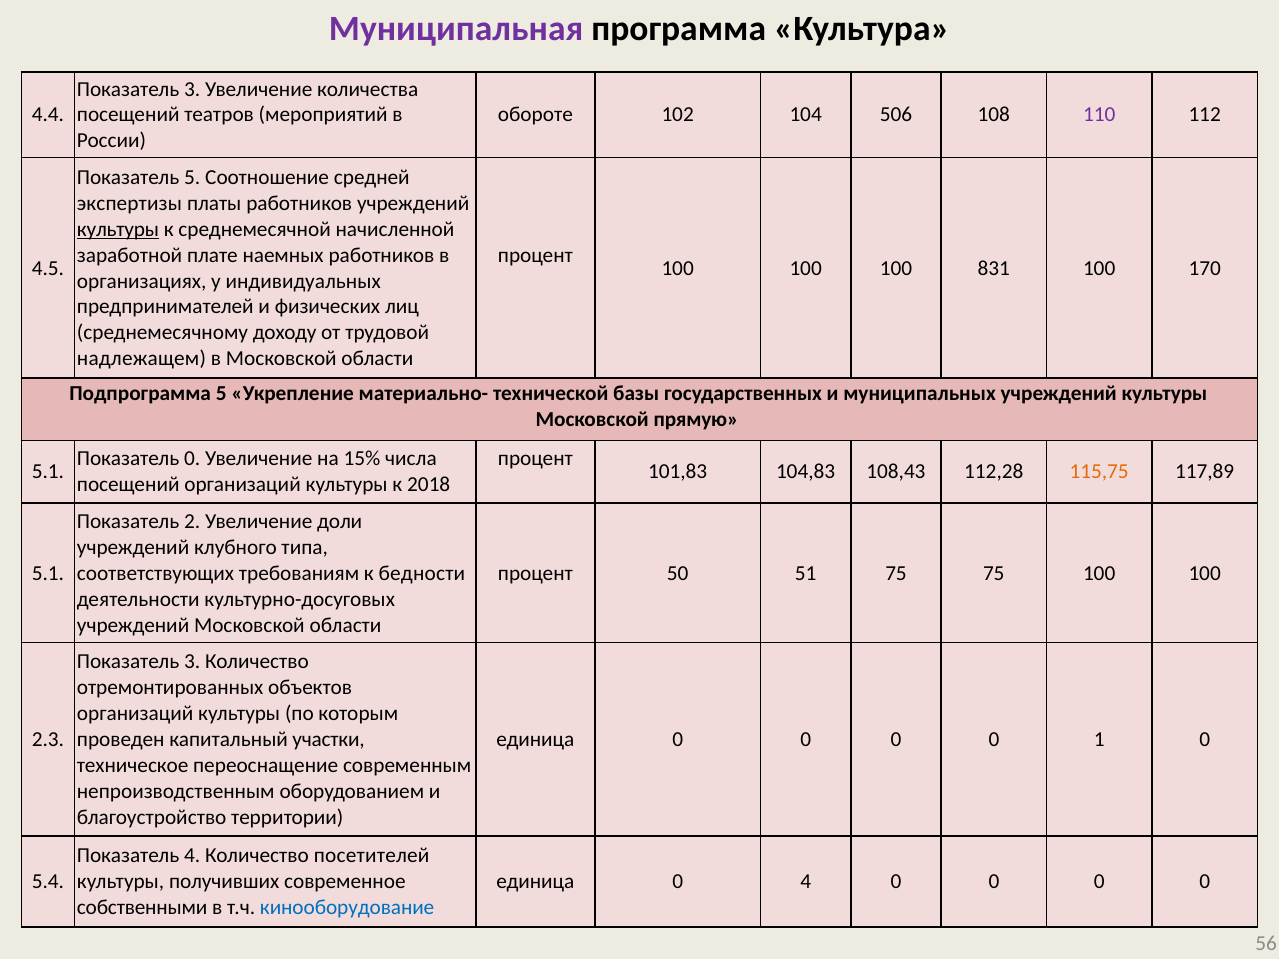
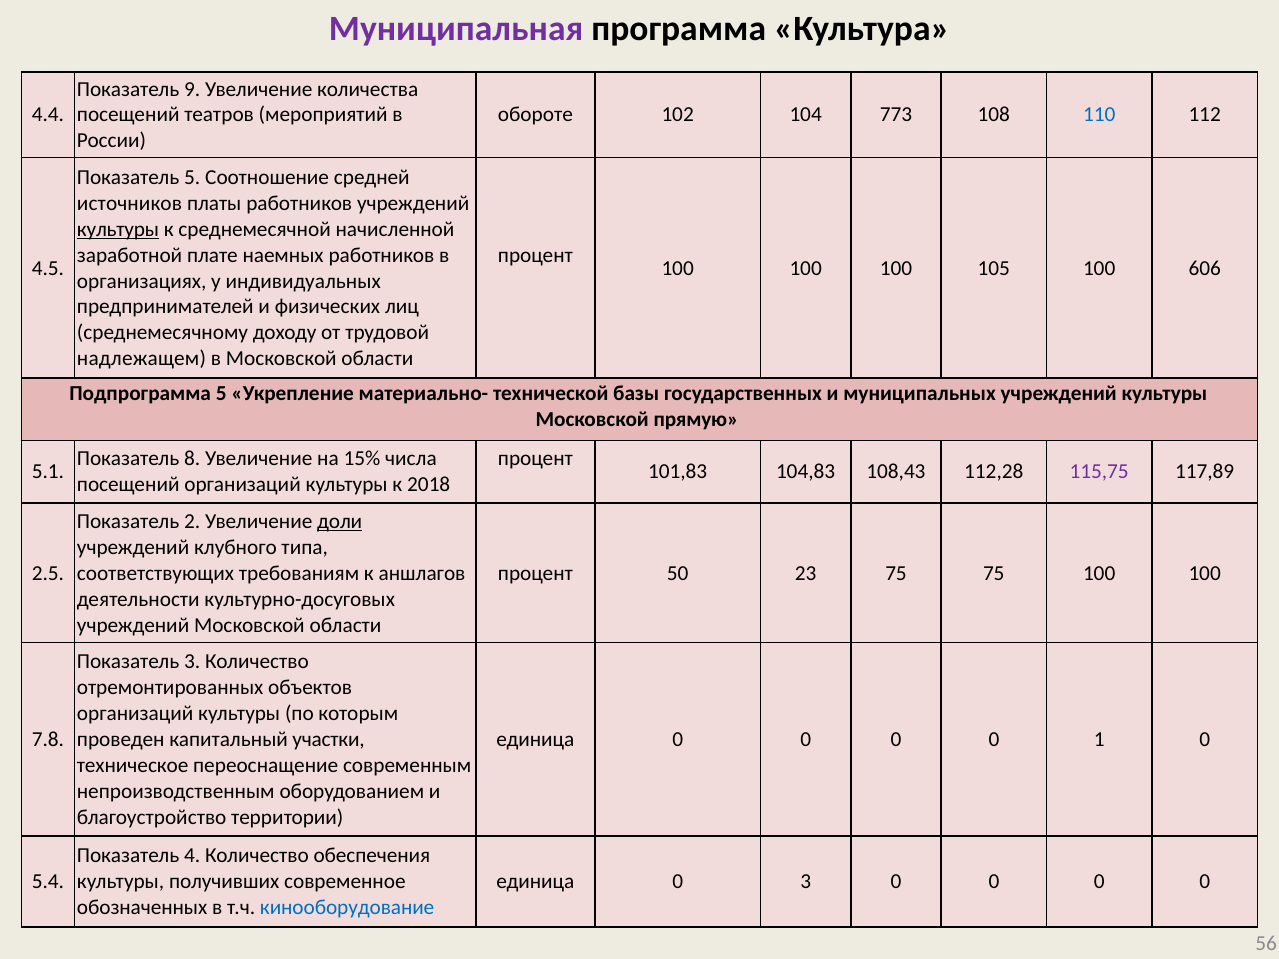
3: 3 -> 9 (192, 89)
506: 506 -> 773 (896, 115)
110 colour: purple -> blue (1099, 115)
экспертизы: экспертизы -> источников (129, 203)
831: 831 -> 105 (994, 268)
170: 170 -> 606 (1205, 268)
Показатель 0: 0 -> 8 (192, 459)
115,75 colour: orange -> purple (1099, 472)
доли underline: none -> present (340, 521)
5.1: 5.1 -> 2.5 (48, 573)
бедности: бедности -> аншлагов (422, 573)
51: 51 -> 23 (806, 573)
2.3: 2.3 -> 7.8 (48, 740)
посетителей: посетителей -> обеспечения (372, 856)
0 4: 4 -> 3 (806, 882)
собственными: собственными -> обозначенных (142, 908)
